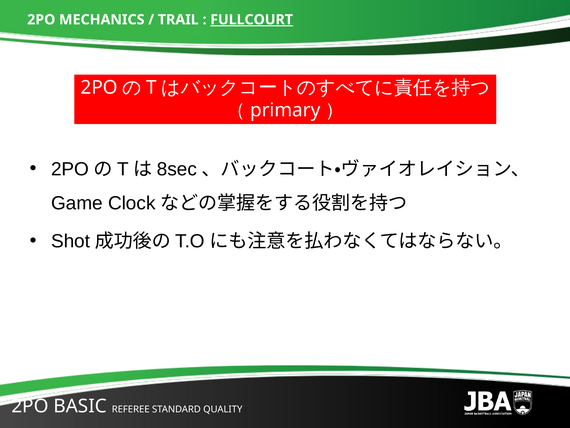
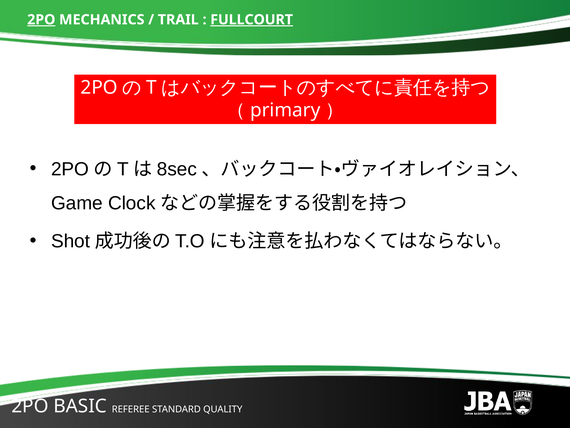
2PO underline: none -> present (41, 20)
